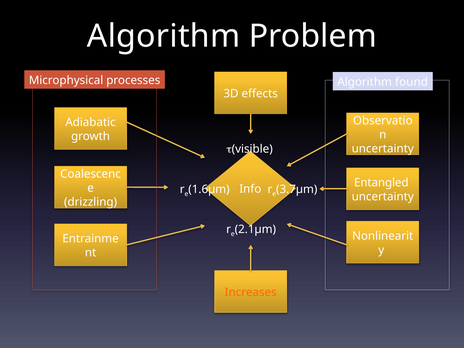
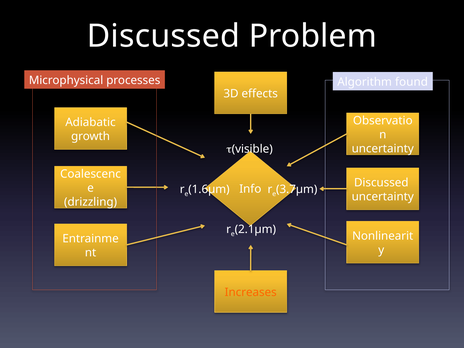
Algorithm: Algorithm -> Discussed (164, 36)
Entangled: Entangled -> Discussed (381, 183)
